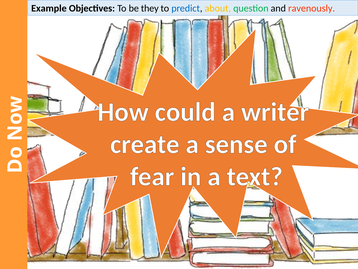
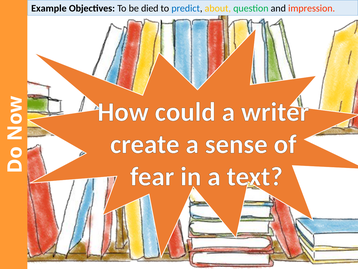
they: they -> died (150, 8)
ravenously: ravenously -> impression (312, 8)
